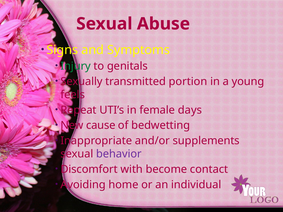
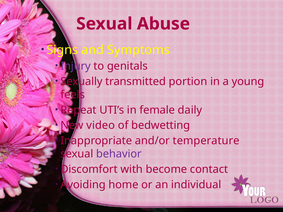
Injury colour: green -> purple (76, 66)
days: days -> daily (190, 110)
cause: cause -> video (101, 126)
supplements: supplements -> temperature (206, 141)
